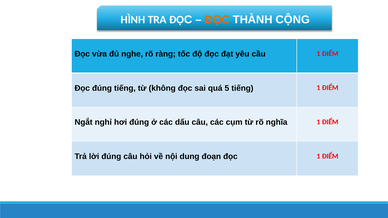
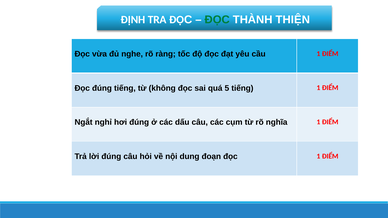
HÌNH: HÌNH -> ĐỊNH (133, 20)
ĐỌC colour: orange -> green (217, 20)
CỘNG: CỘNG -> THIỆN (293, 20)
